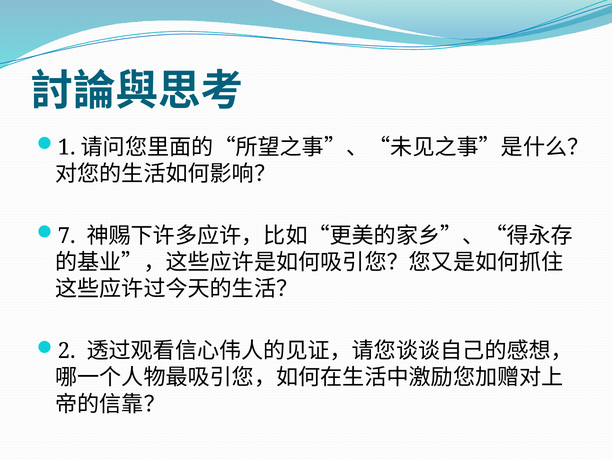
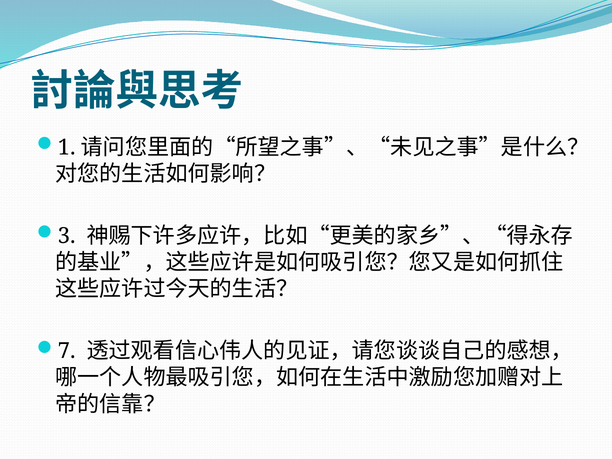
7: 7 -> 3 (67, 236)
2: 2 -> 7 (67, 351)
